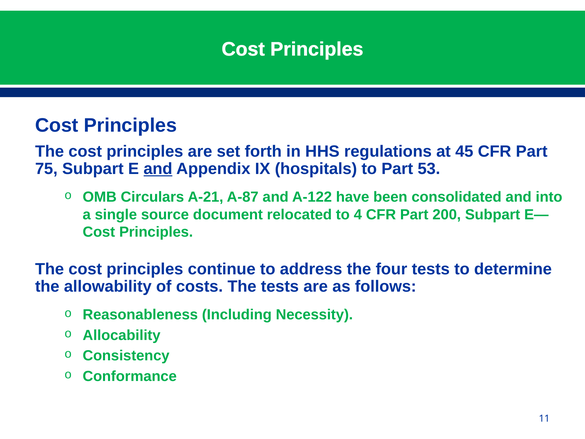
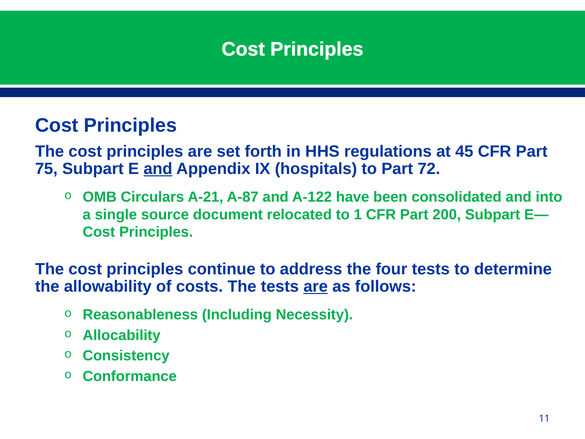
53: 53 -> 72 (429, 169)
4: 4 -> 1 (358, 214)
are underline: none -> present (316, 286)
